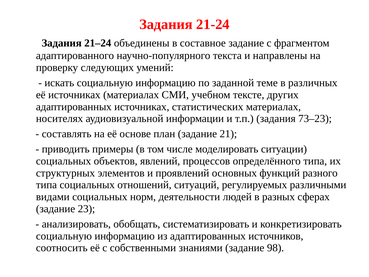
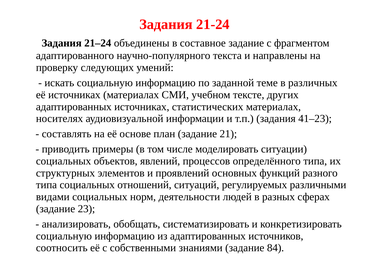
73–23: 73–23 -> 41–23 (315, 119)
98: 98 -> 84 (276, 248)
